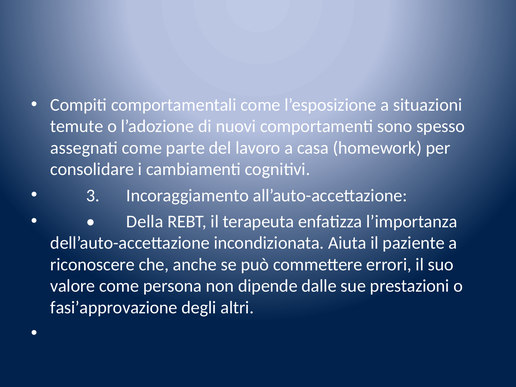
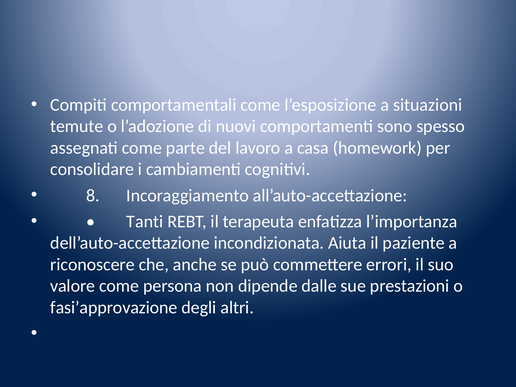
3: 3 -> 8 (93, 195)
Della: Della -> Tanti (145, 222)
